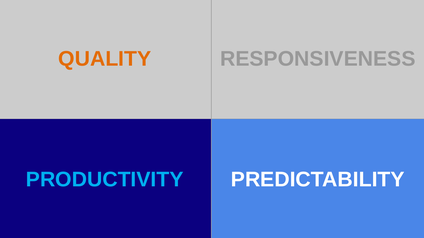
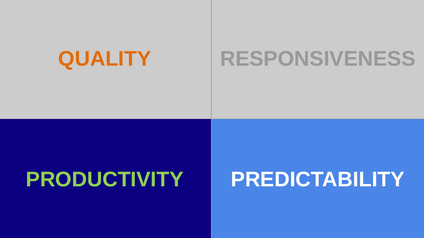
PRODUCTIVITY colour: light blue -> light green (105, 180)
